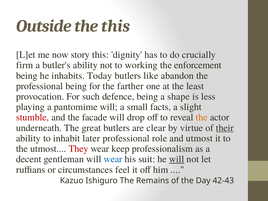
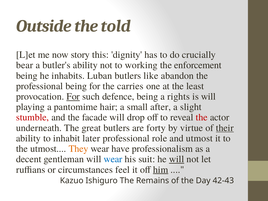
the this: this -> told (116, 26)
firm: firm -> bear (25, 65)
Today: Today -> Luban (100, 76)
farther: farther -> carries (130, 86)
For underline: none -> present (73, 97)
shape: shape -> rights (179, 97)
is less: less -> will (208, 97)
pantomime will: will -> hair (109, 107)
facts: facts -> after (161, 107)
the colour: orange -> red (202, 117)
clear: clear -> forty (156, 128)
They colour: red -> orange (78, 149)
keep: keep -> have (121, 149)
him underline: none -> present (161, 170)
